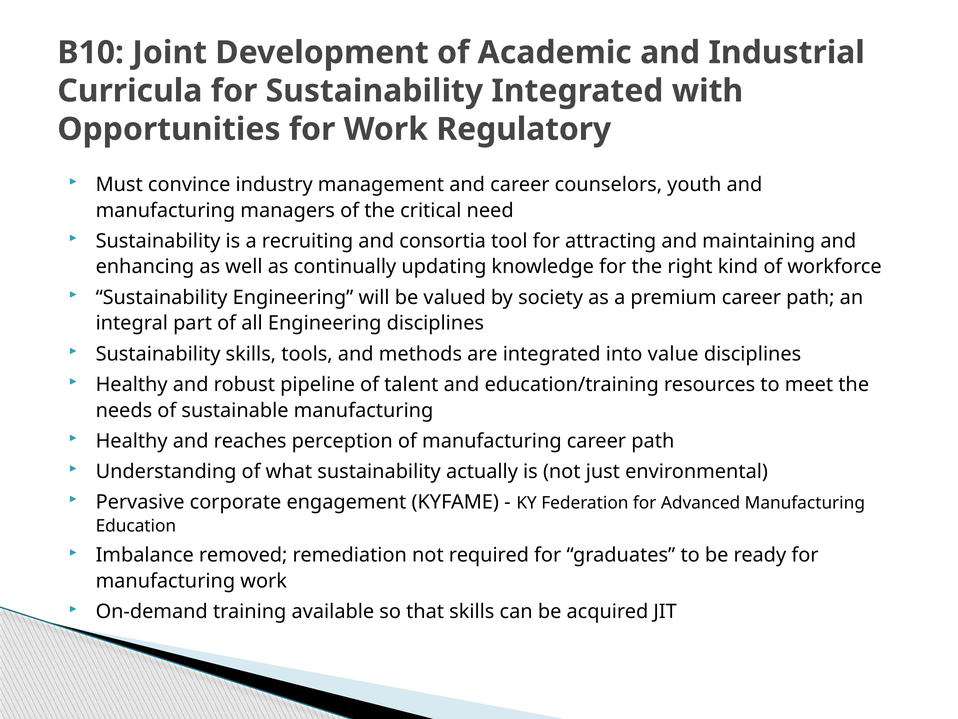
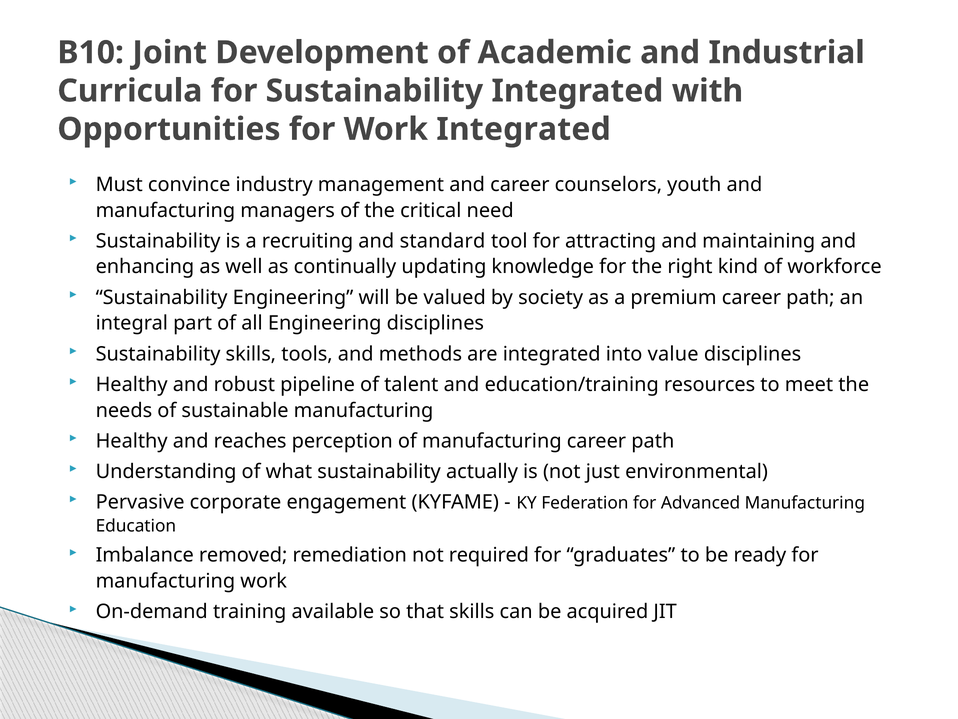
Work Regulatory: Regulatory -> Integrated (524, 129)
consortia: consortia -> standard (442, 241)
